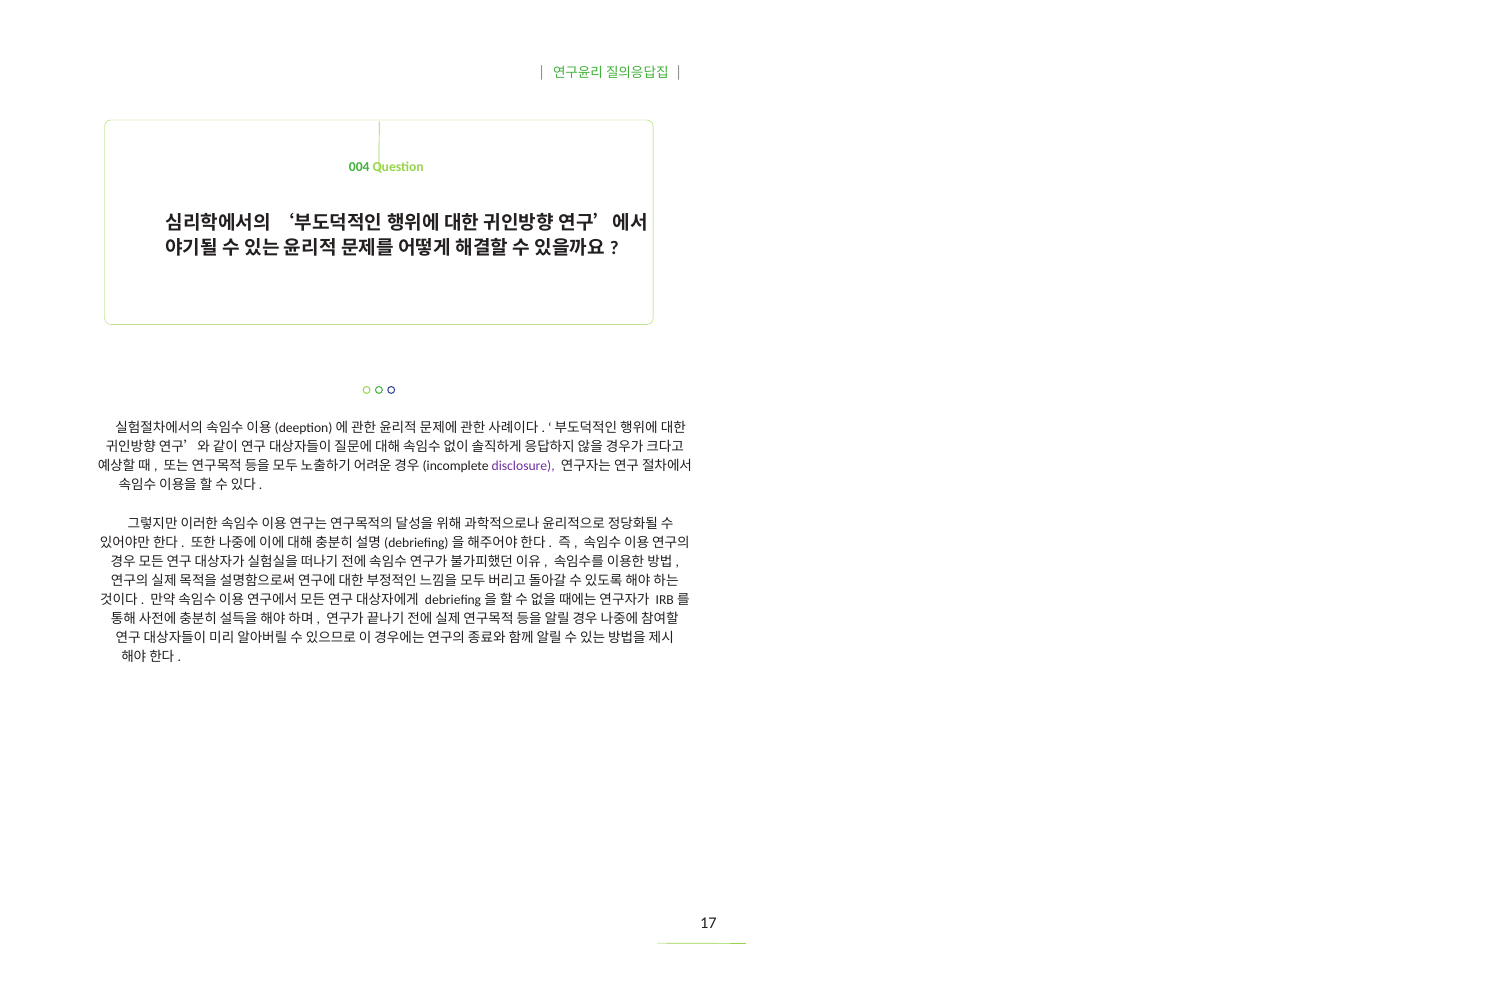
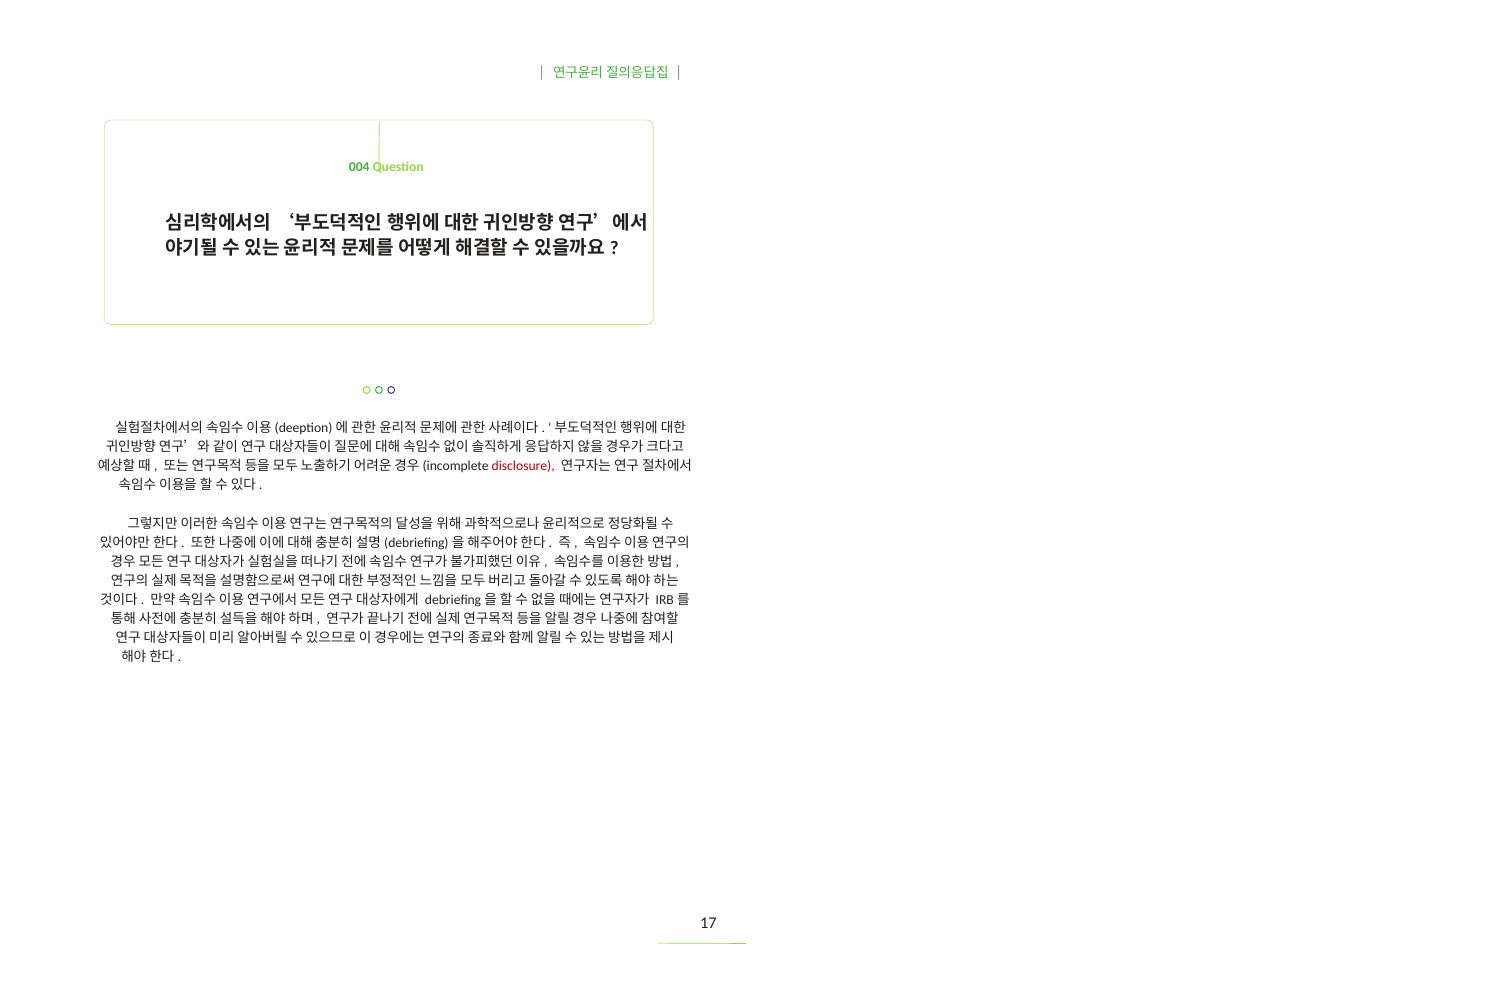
disclosure colour: purple -> red (523, 466)
